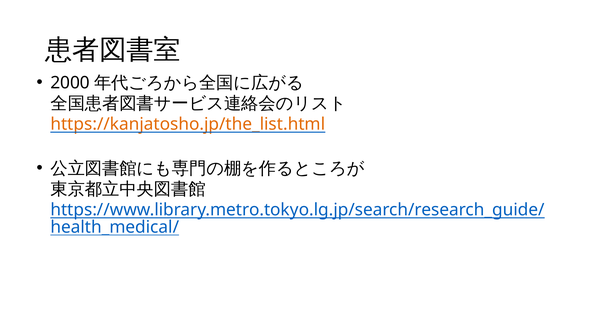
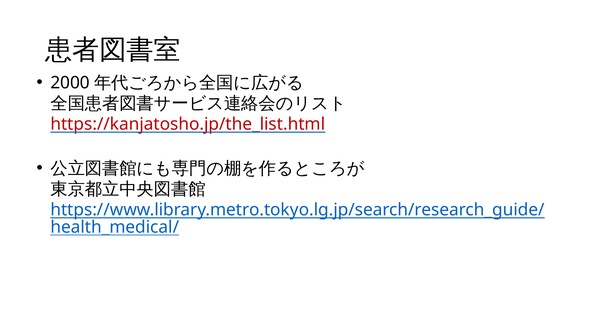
https://kanjatosho.jp/the_list.html colour: orange -> red (188, 124)
